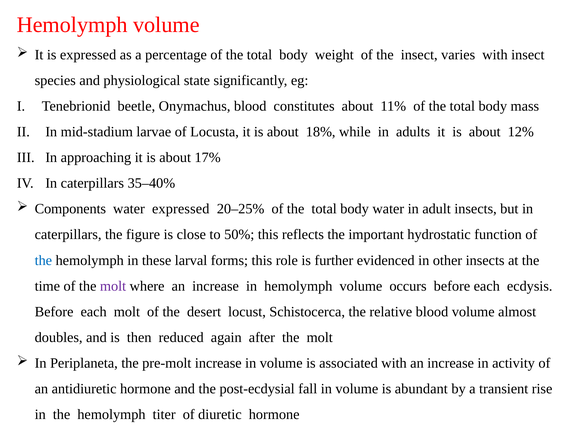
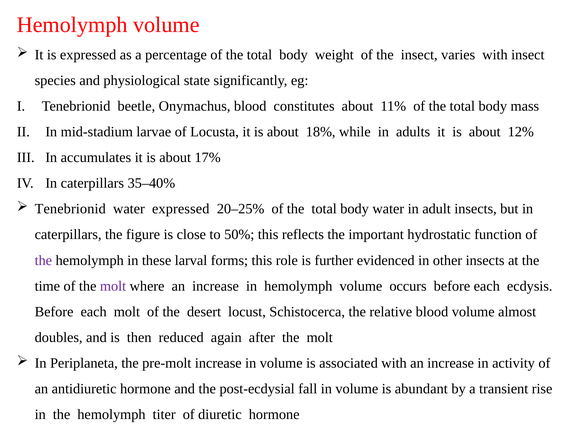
approaching: approaching -> accumulates (96, 158)
Components: Components -> Tenebrionid (70, 209)
the colour: blue -> purple (43, 260)
